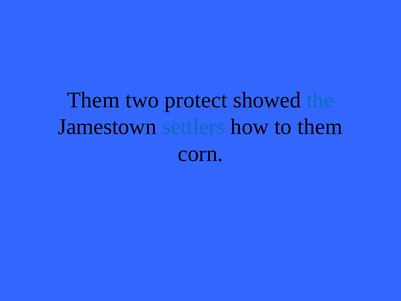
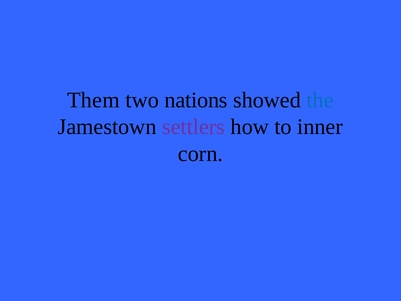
protect: protect -> nations (196, 100)
settlers colour: blue -> purple (194, 127)
to them: them -> inner (320, 127)
